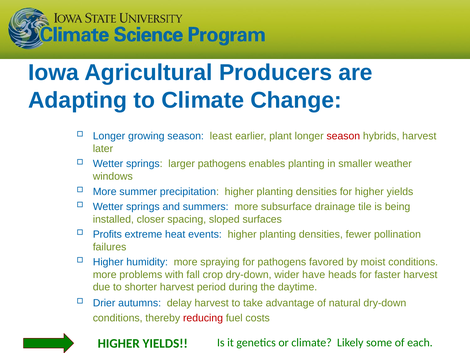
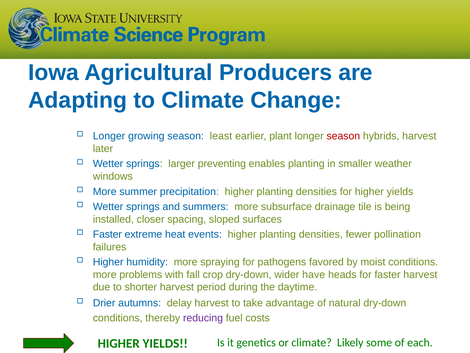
larger pathogens: pathogens -> preventing (222, 164)
Profits: Profits -> Faster (107, 234)
reducing colour: red -> purple (203, 318)
